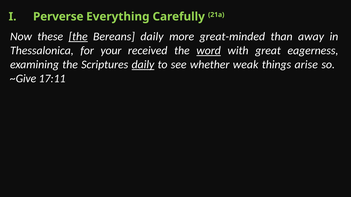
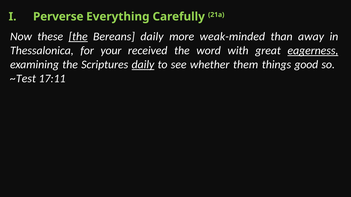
great-minded: great-minded -> weak-minded (232, 37)
word underline: present -> none (209, 51)
eagerness underline: none -> present (313, 51)
weak: weak -> them (246, 65)
arise: arise -> good (306, 65)
~Give: ~Give -> ~Test (23, 79)
